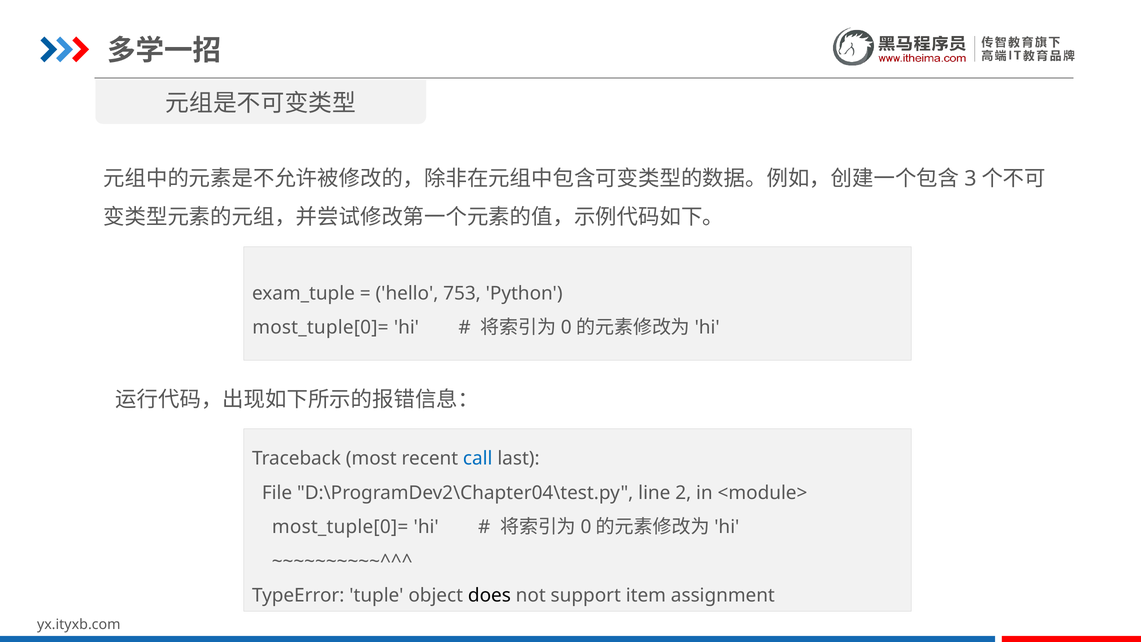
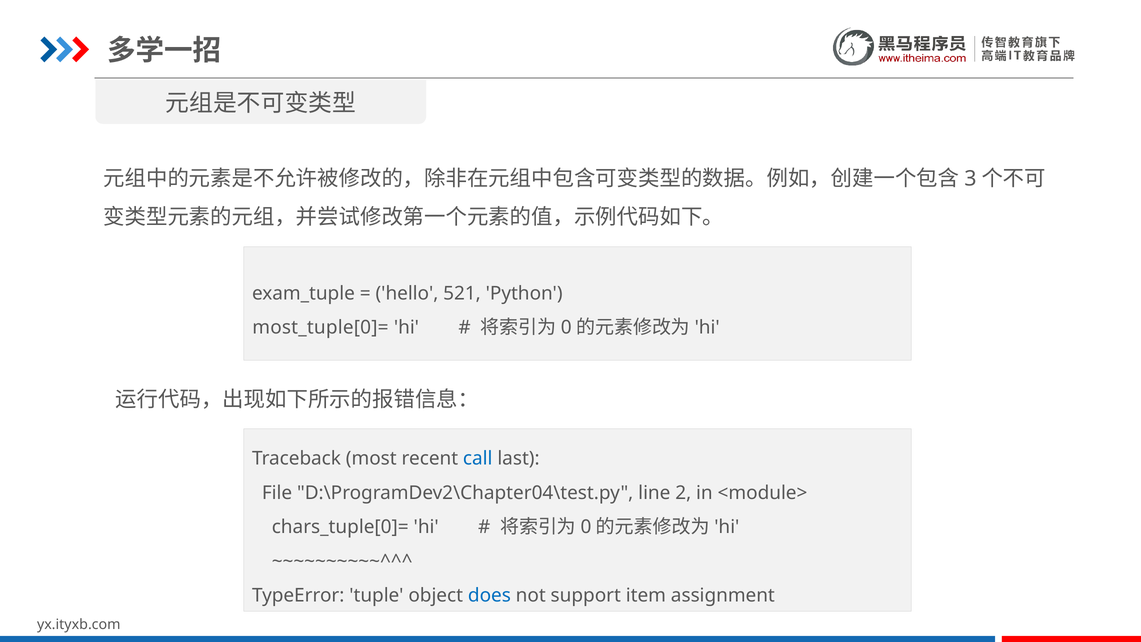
753: 753 -> 521 (462, 293)
most_tuple[0]=: most_tuple[0]= -> chars_tuple[0]= (340, 527)
does colour: black -> blue (489, 595)
